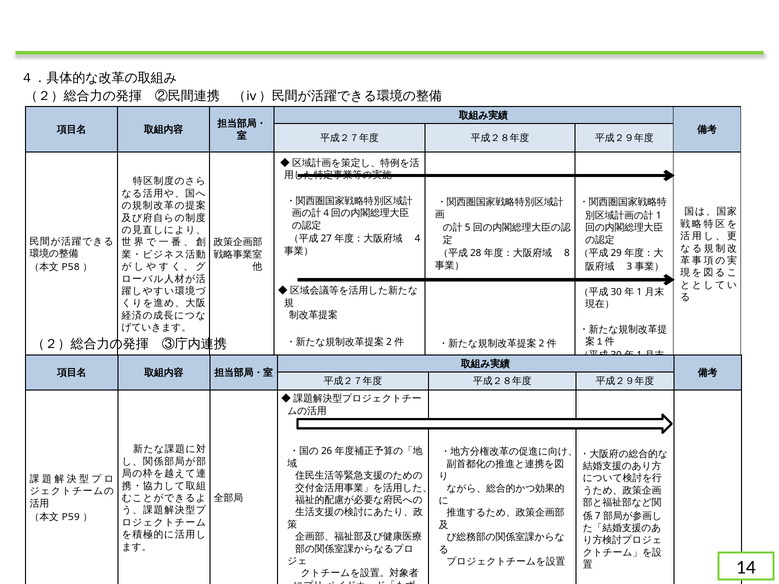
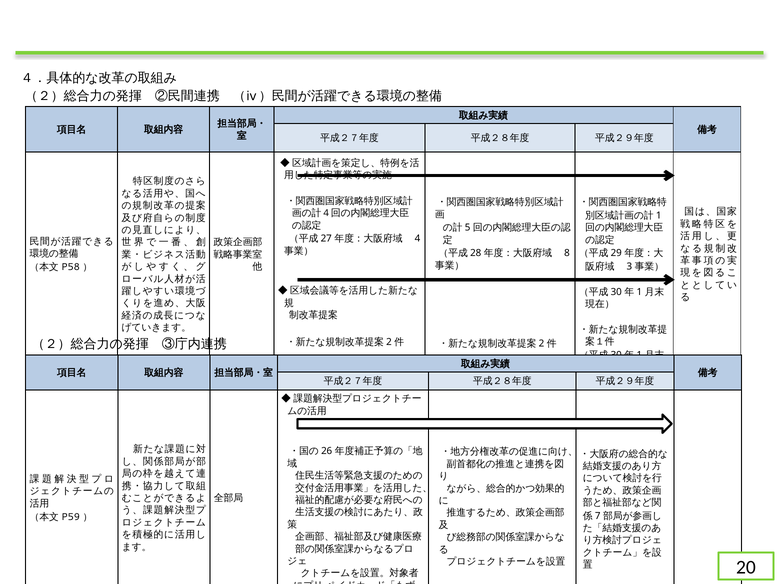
14: 14 -> 20 (746, 568)
